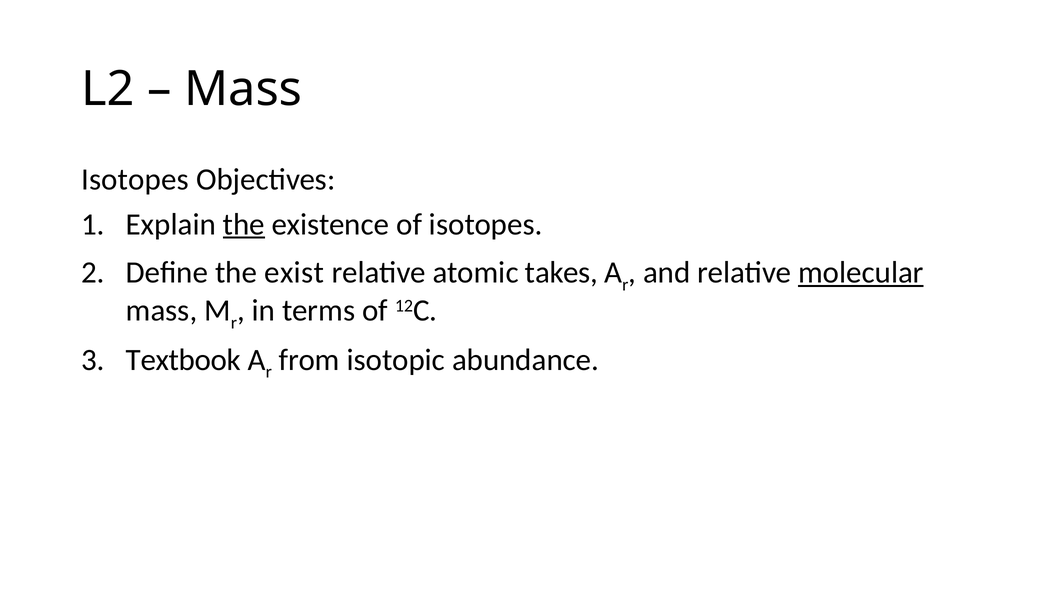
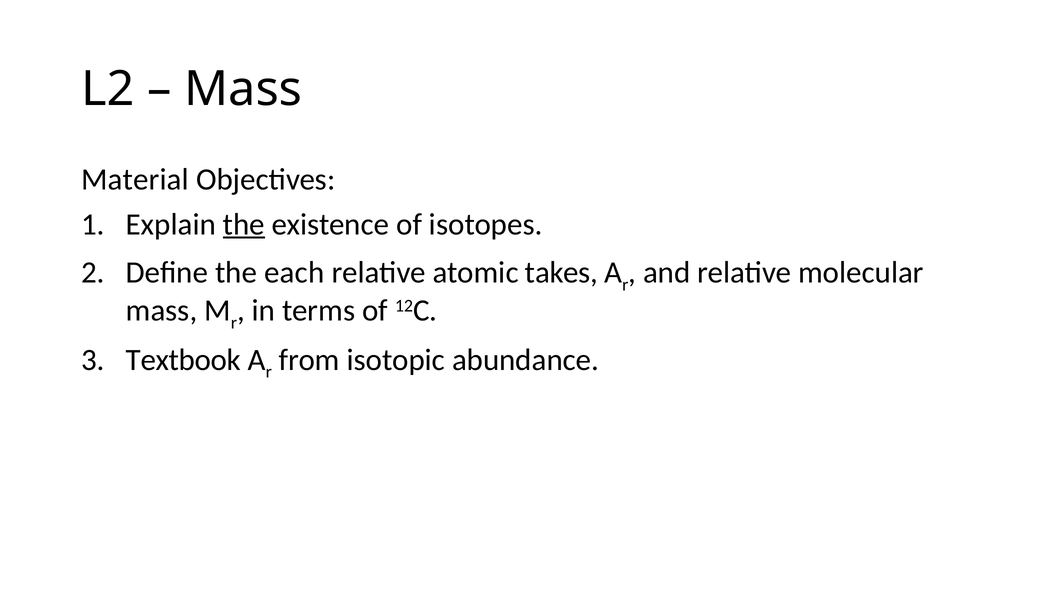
Isotopes: Isotopes -> Material (135, 180)
exist: exist -> each (294, 273)
molecular underline: present -> none (861, 273)
